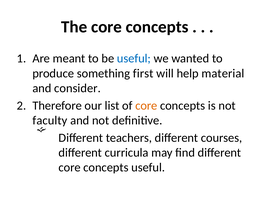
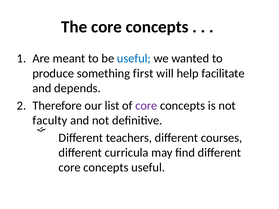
material: material -> facilitate (223, 73)
consider: consider -> depends (77, 88)
core colour: orange -> purple (146, 106)
